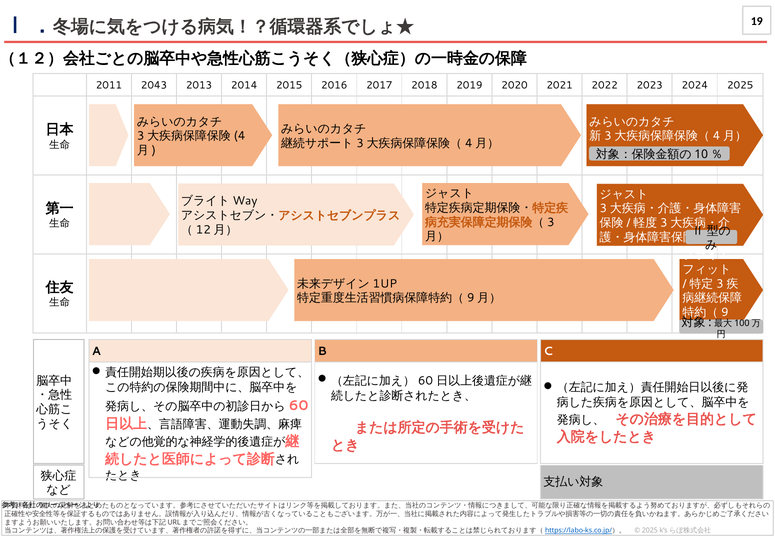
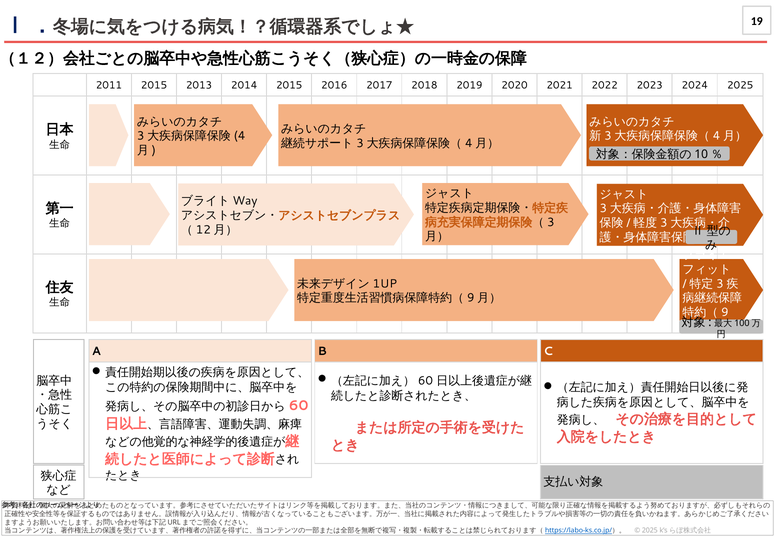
2011 2043: 2043 -> 2015 (154, 85)
